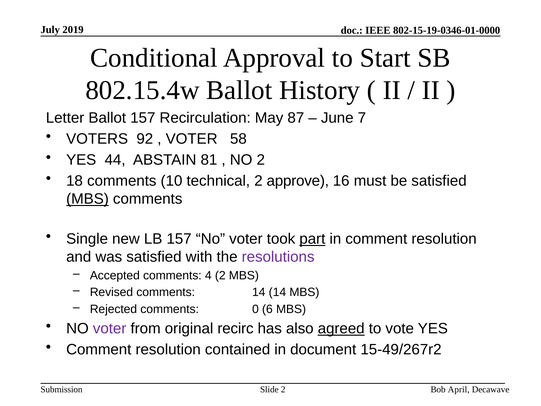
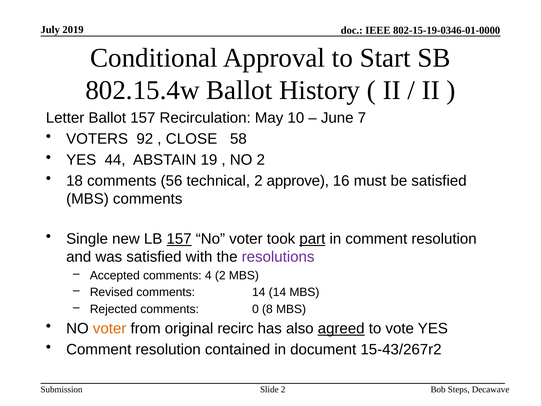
87: 87 -> 10 (296, 118)
VOTER: VOTER -> CLOSE (192, 139)
81: 81 -> 19 (209, 160)
10: 10 -> 56 (172, 181)
MBS underline: present -> none (87, 199)
157 underline: none -> present (179, 239)
6: 6 -> 8 (267, 309)
voter colour: purple -> orange (110, 328)
15-49/267r2: 15-49/267r2 -> 15-43/267r2 (401, 349)
April: April -> Steps (459, 389)
